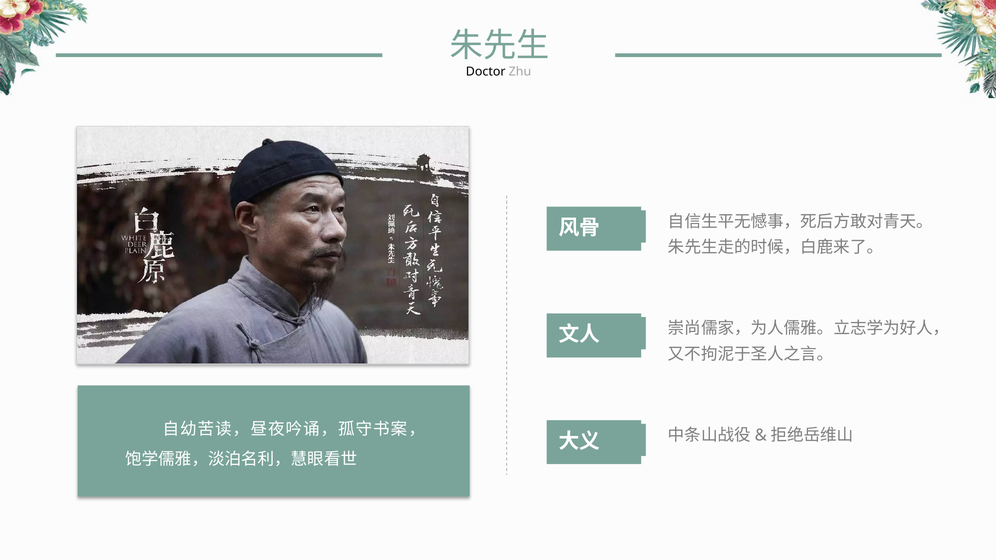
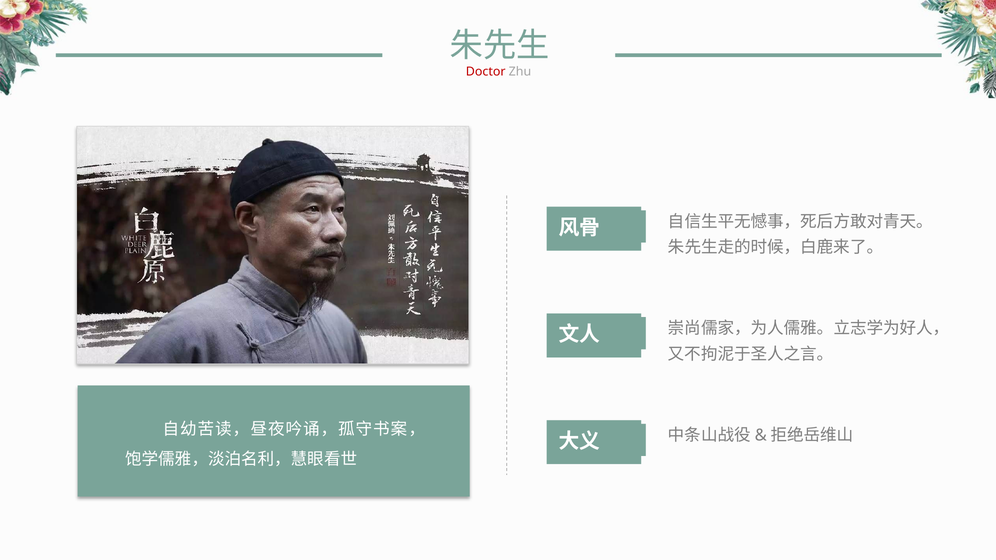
Doctor colour: black -> red (486, 72)
